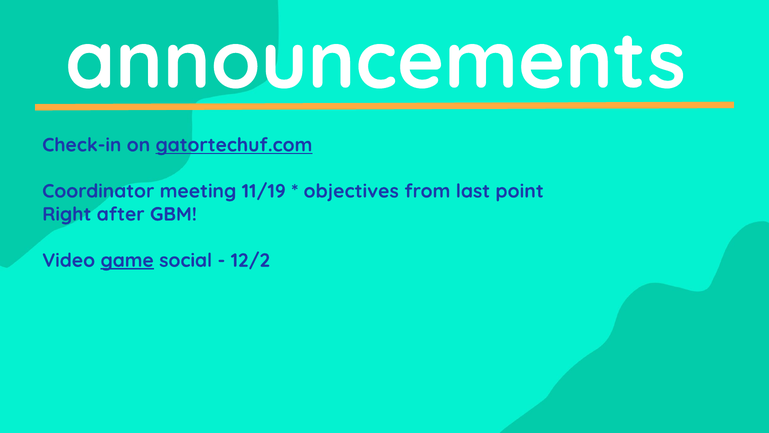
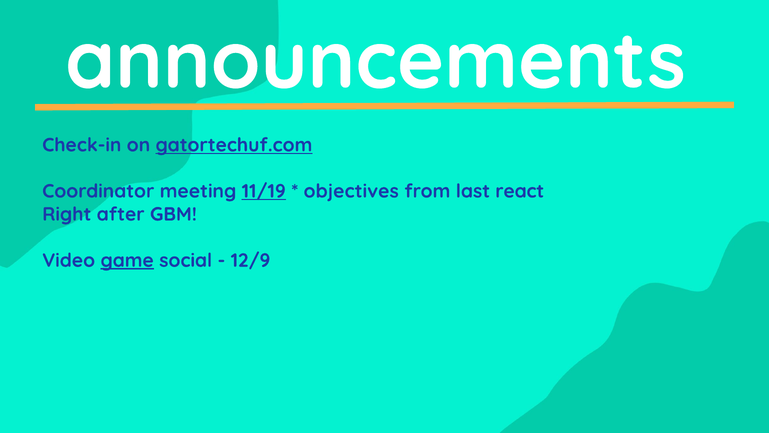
11/19 underline: none -> present (264, 191)
point: point -> react (520, 191)
12/2: 12/2 -> 12/9 (250, 260)
